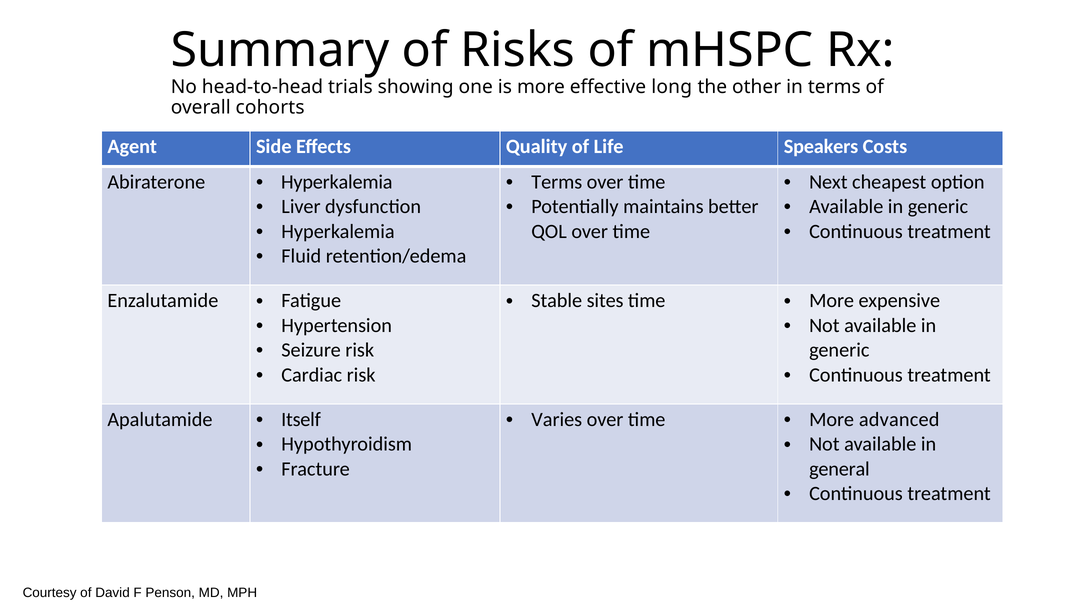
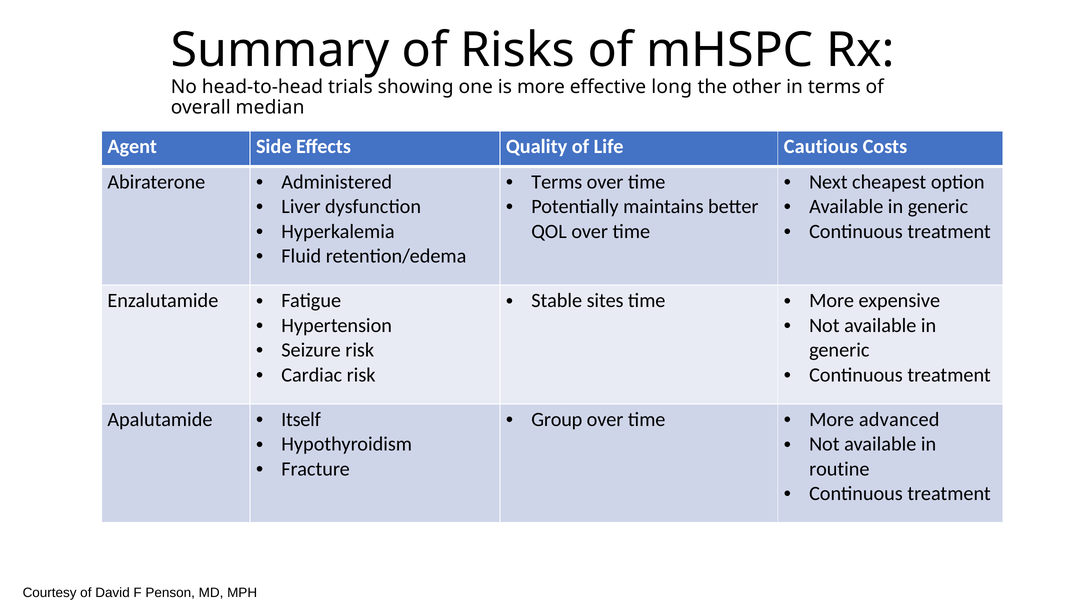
cohorts: cohorts -> median (270, 107)
Speakers: Speakers -> Cautious (821, 146)
Hyperkalemia: Hyperkalemia -> Administered (337, 182)
Varies: Varies -> Group (557, 420)
general: general -> routine (839, 469)
